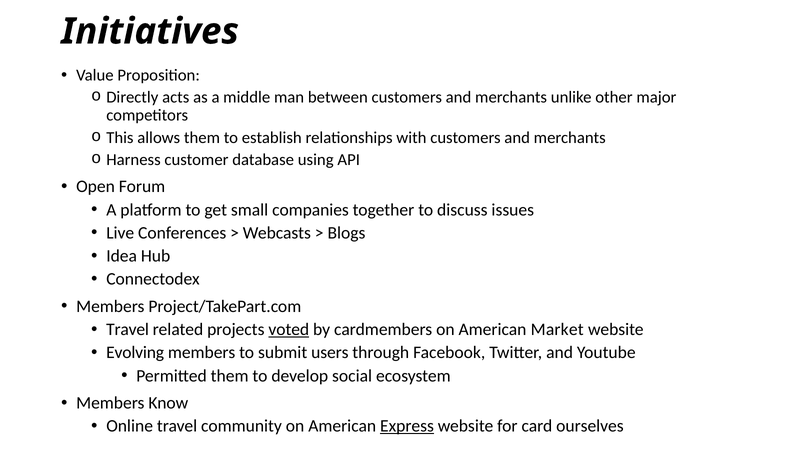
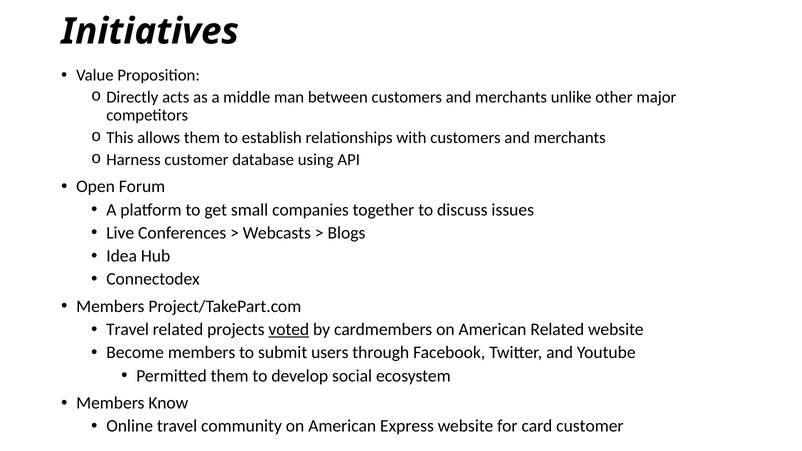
American Market: Market -> Related (557, 330)
Evolving: Evolving -> Become (135, 353)
Express underline: present -> none (407, 426)
card ourselves: ourselves -> customer (590, 426)
